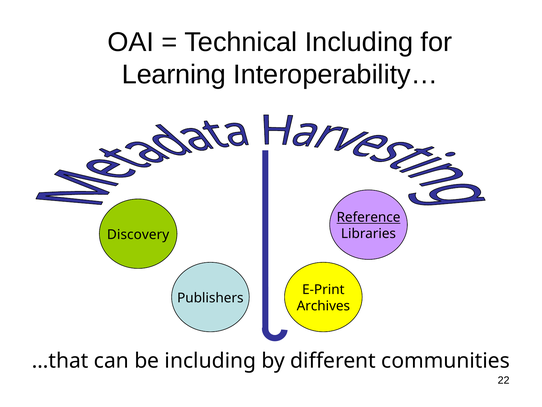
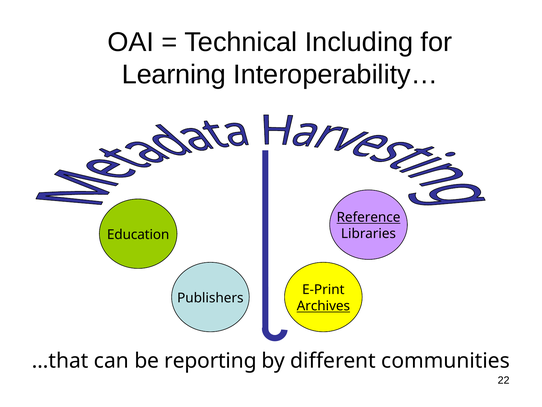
Discovery: Discovery -> Education (138, 234)
Archives underline: none -> present (323, 306)
be including: including -> reporting (210, 361)
